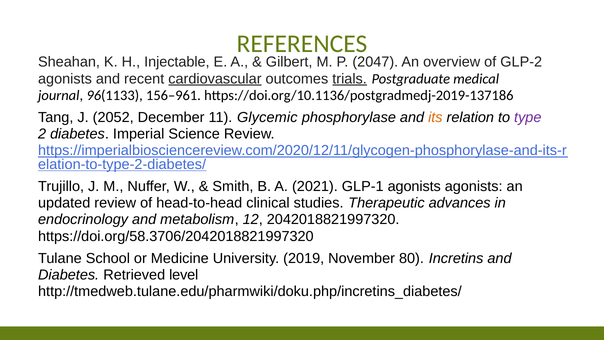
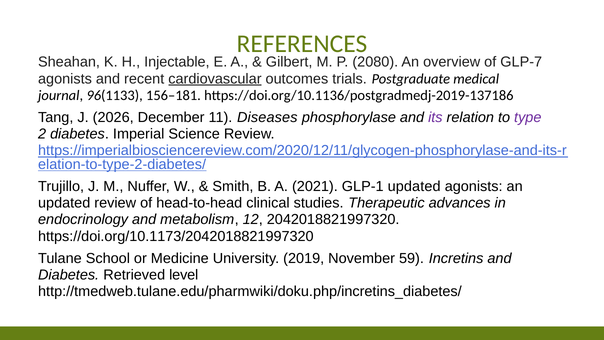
2047: 2047 -> 2080 (375, 62)
GLP-2: GLP-2 -> GLP-7 (521, 62)
trials underline: present -> none (350, 79)
156–961: 156–961 -> 156–181 (173, 95)
2052: 2052 -> 2026 (113, 117)
Glycemic: Glycemic -> Diseases (267, 117)
its colour: orange -> purple (435, 117)
GLP-1 agonists: agonists -> updated (414, 186)
https://doi.org/58.3706/2042018821997320: https://doi.org/58.3706/2042018821997320 -> https://doi.org/10.1173/2042018821997320 (176, 236)
80: 80 -> 59 (411, 258)
